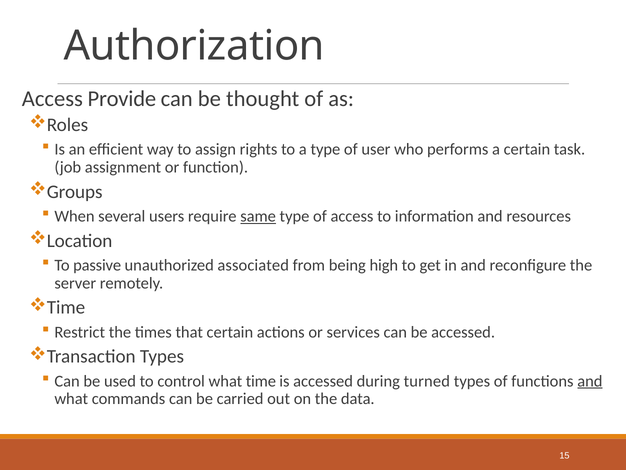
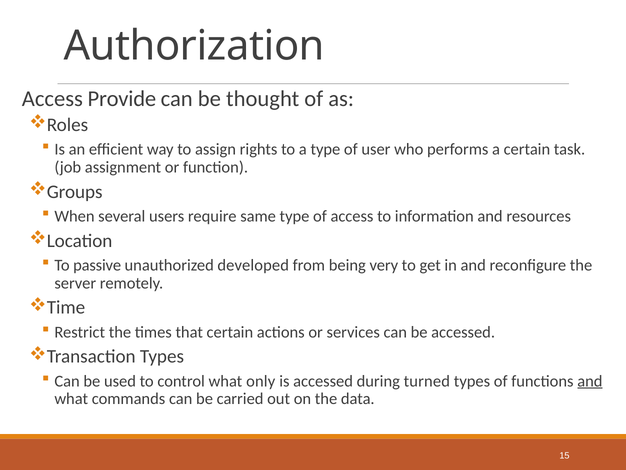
same underline: present -> none (258, 216)
associated: associated -> developed (253, 265)
high: high -> very (384, 265)
what time: time -> only (261, 381)
